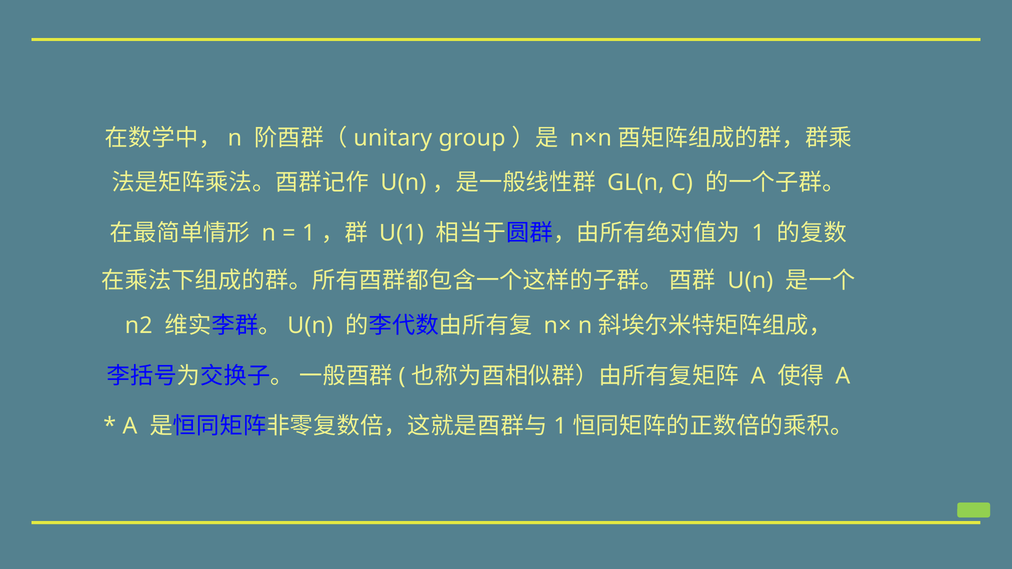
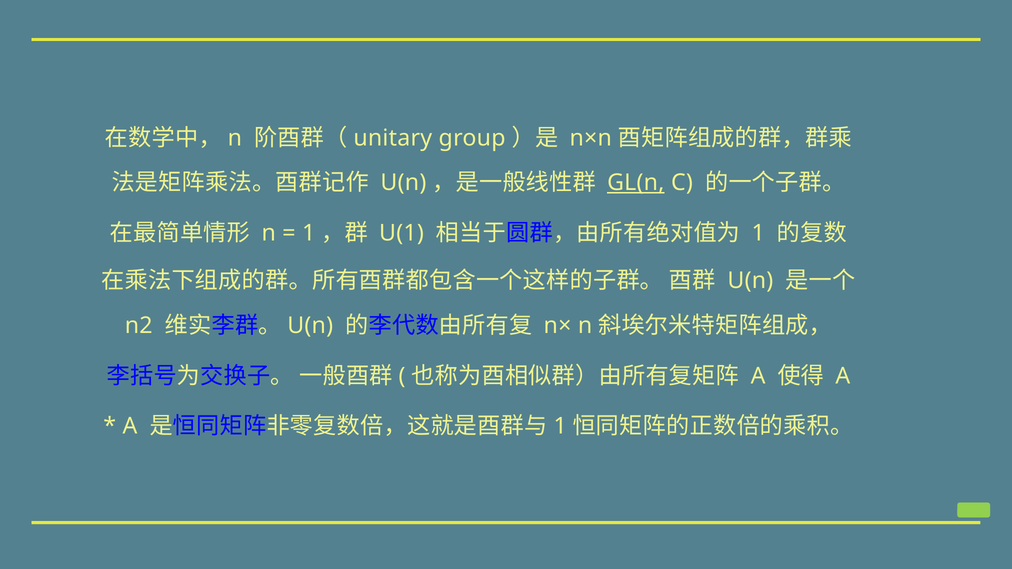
GL(n underline: none -> present (636, 183)
